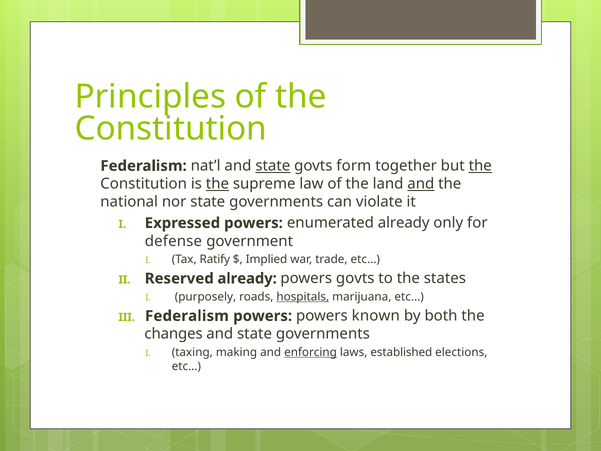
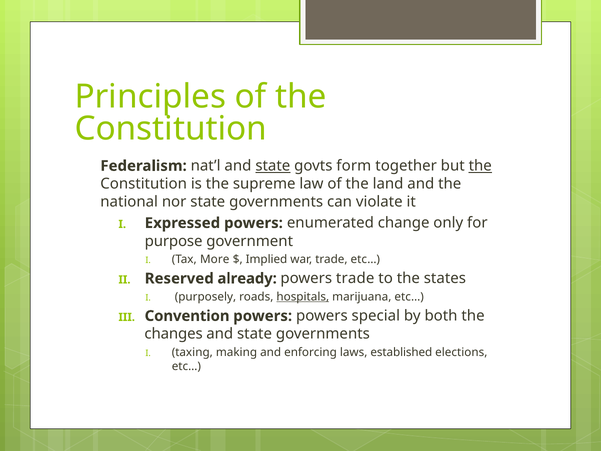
the underline: present -> none (217, 184)
and underline: present -> none (421, 184)
enumerated already: already -> change (404, 223)
defense: defense -> purpose (174, 241)
Ratify: Ratify -> More (215, 259)
powers govts: govts -> trade (355, 278)
Federalism: Federalism -> Convention (187, 316)
known: known -> special (376, 316)
enforcing underline: present -> none (311, 352)
